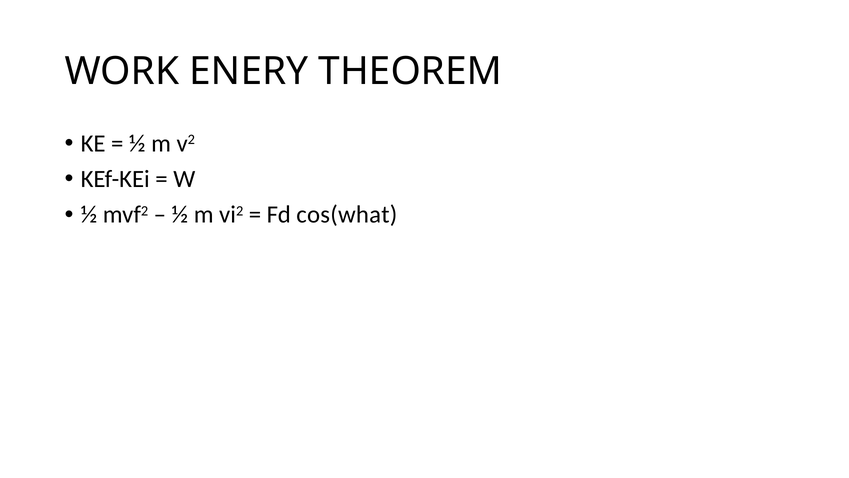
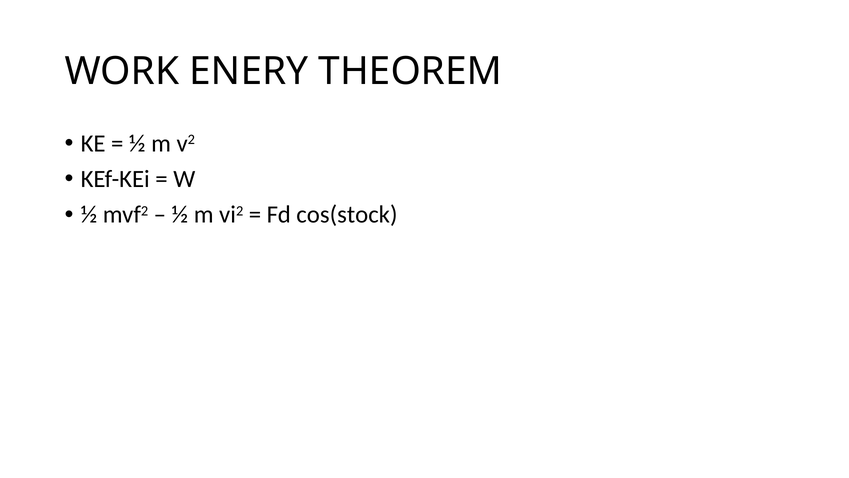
cos(what: cos(what -> cos(stock (347, 215)
